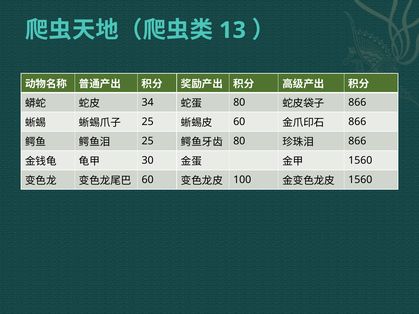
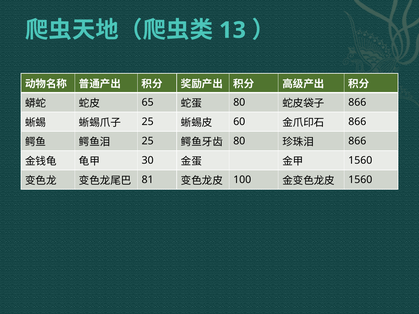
34: 34 -> 65 (148, 102)
60: 60 -> 81 (148, 180)
